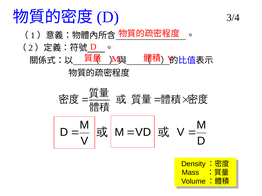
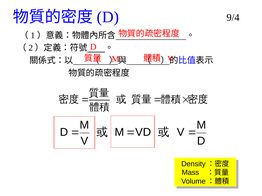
3/4: 3/4 -> 9/4 (233, 18)
